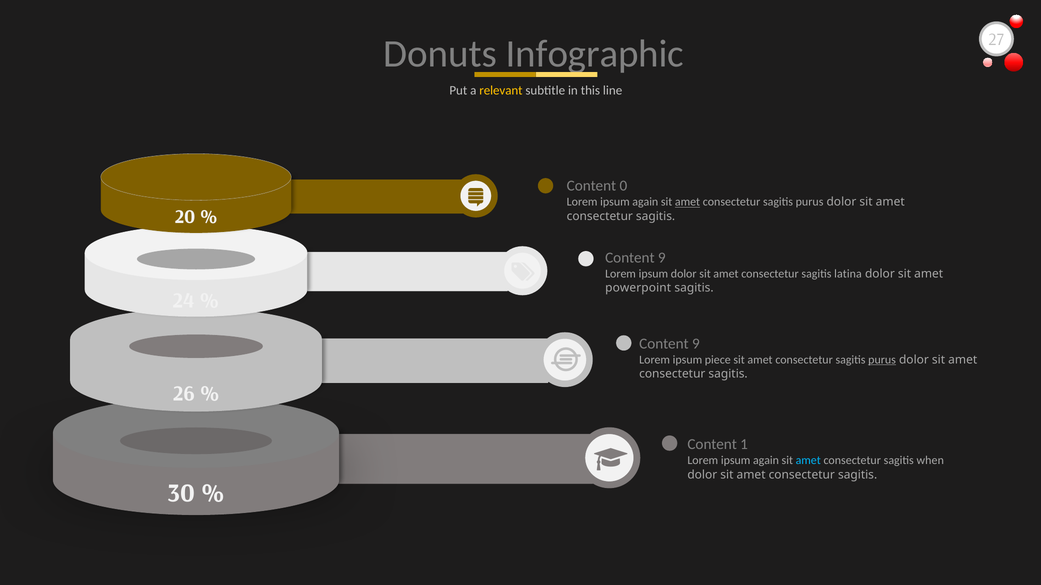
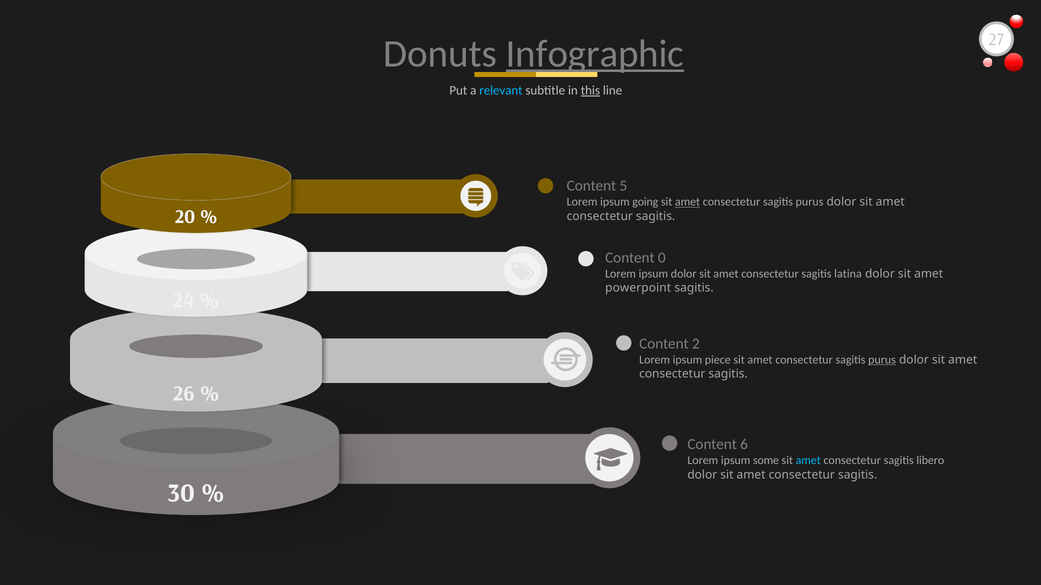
Infographic underline: none -> present (595, 54)
relevant colour: yellow -> light blue (501, 90)
this underline: none -> present (590, 90)
0: 0 -> 5 (623, 186)
again: again -> going (645, 202)
9: 9 -> 0 (662, 258)
9: 9 -> 2 (696, 344)
1: 1 -> 6 (744, 445)
again: again -> some (766, 461)
when: when -> libero (930, 461)
